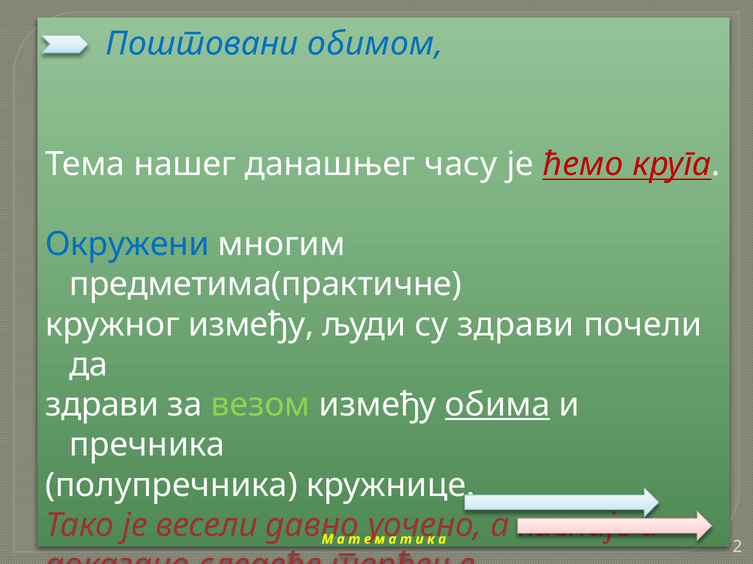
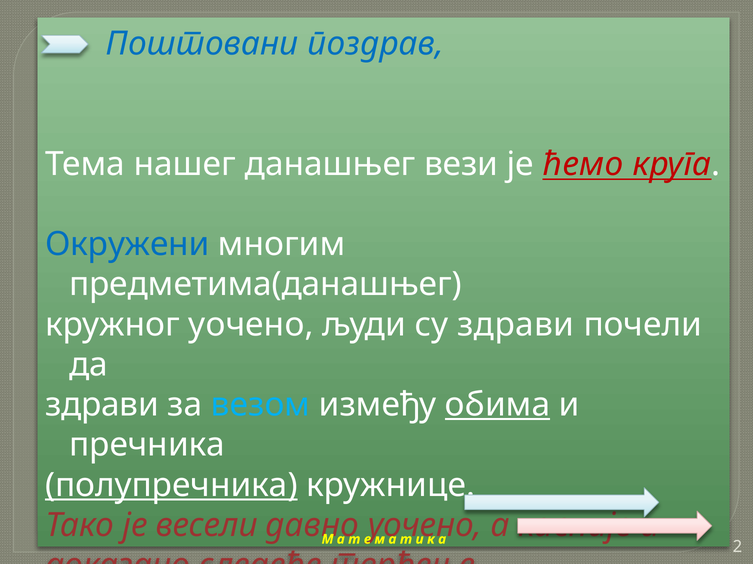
обимом: обимом -> поздрав (375, 44)
часу: часу -> вези (461, 164)
предметима(практичне: предметима(практичне -> предметима(данашњег (265, 285)
кружног између: између -> уочено (251, 325)
везом colour: light green -> light blue (260, 405)
полупречника underline: none -> present (171, 486)
